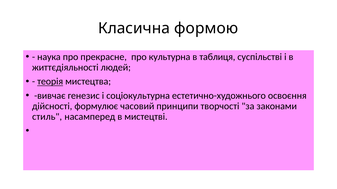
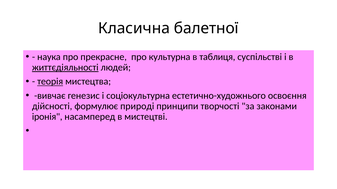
формою: формою -> балетної (206, 28)
життєдіяльності underline: none -> present (65, 68)
часовий: часовий -> природі (137, 106)
стиль: стиль -> іронія (47, 117)
